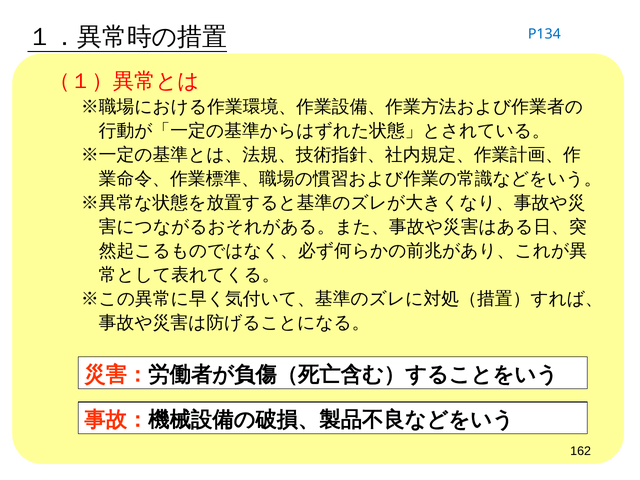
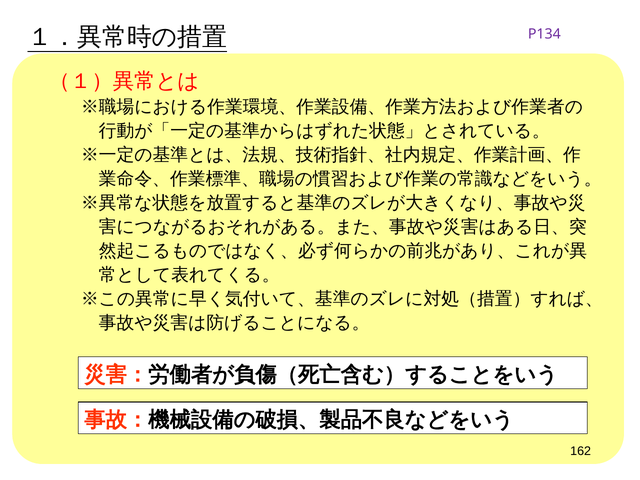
P134 colour: blue -> purple (544, 34)
